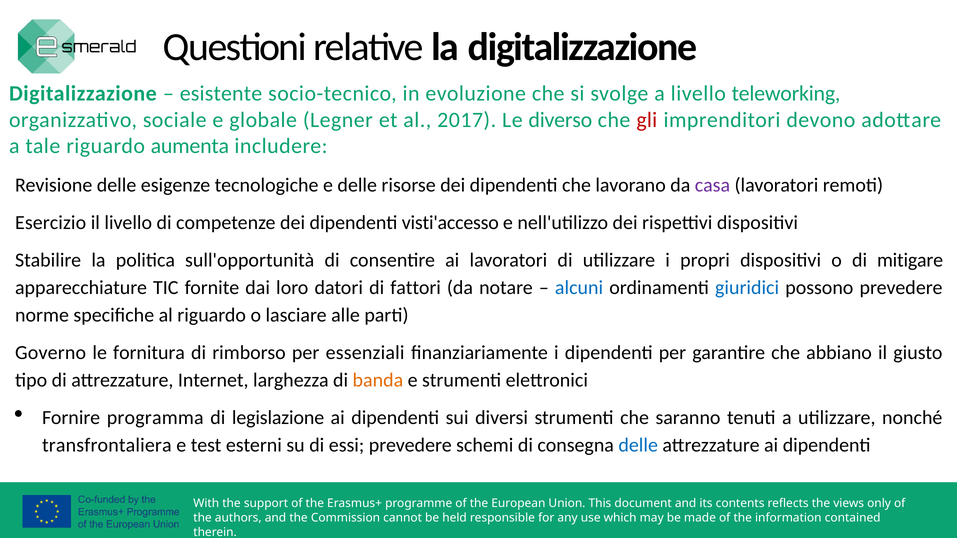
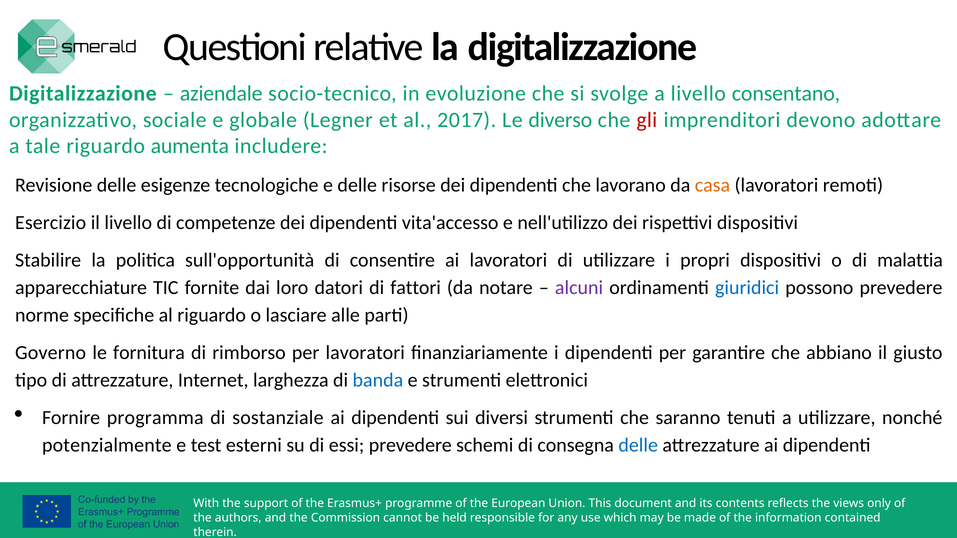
esistente: esistente -> aziendale (221, 94)
teleworking: teleworking -> consentano (786, 94)
casa colour: purple -> orange (712, 185)
visti'accesso: visti'accesso -> vita'accesso (450, 223)
mitigare: mitigare -> malattia (910, 260)
alcuni colour: blue -> purple (579, 288)
per essenziali: essenziali -> lavoratori (365, 353)
banda colour: orange -> blue (378, 380)
legislazione: legislazione -> sostanziale (278, 418)
transfrontaliera: transfrontaliera -> potenzialmente (107, 445)
